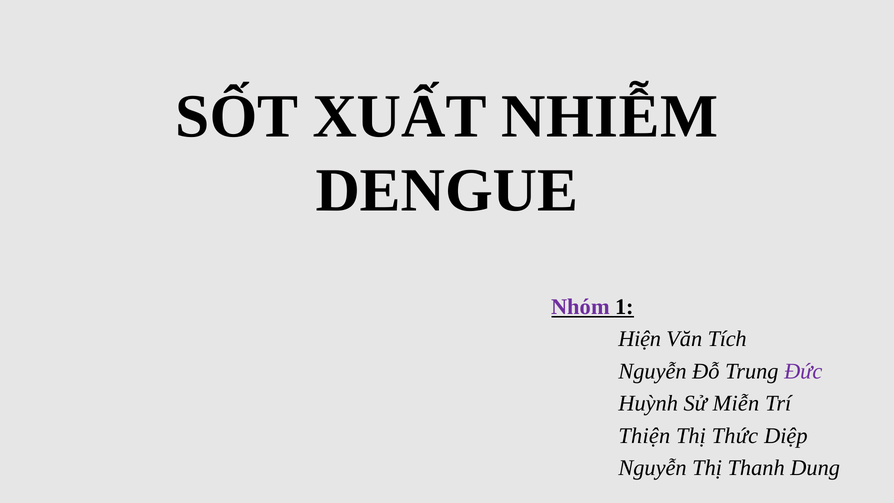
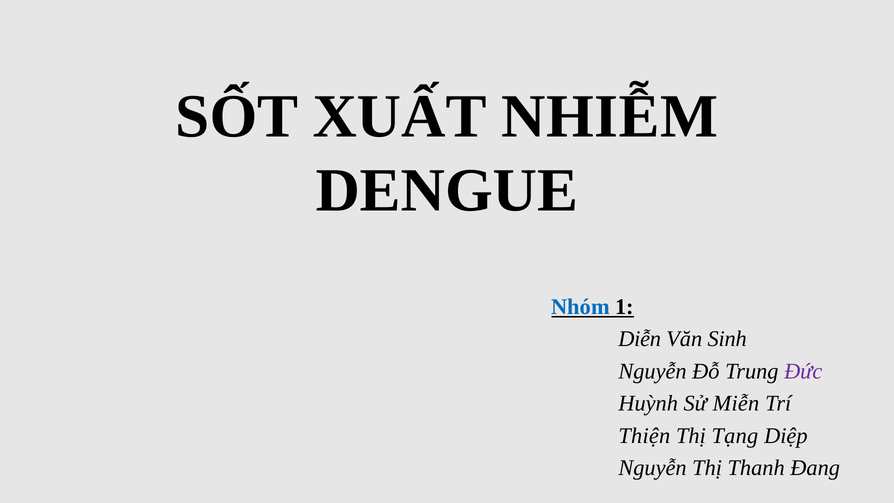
Nhóm colour: purple -> blue (581, 307)
Hiện: Hiện -> Diễn (640, 339)
Tích: Tích -> Sinh (727, 339)
Thức: Thức -> Tạng (735, 436)
Dung: Dung -> Đang (815, 468)
